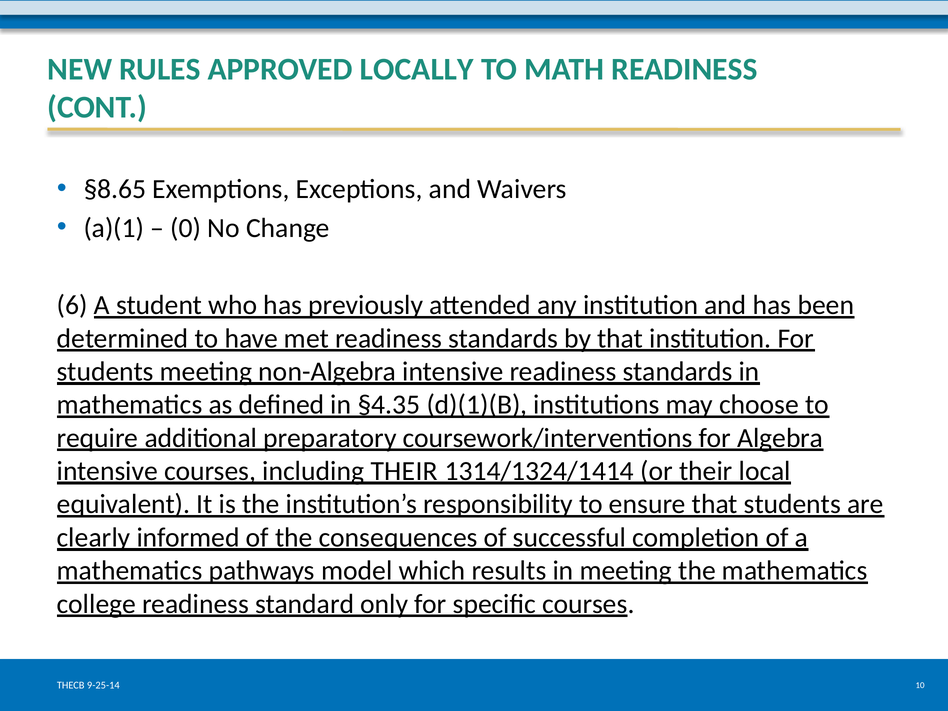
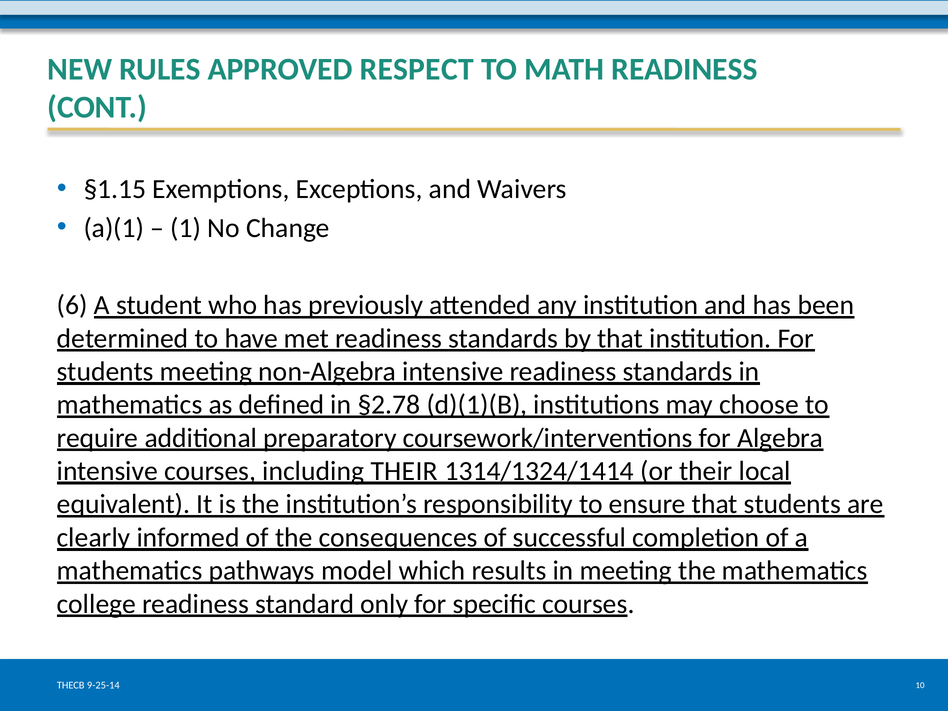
LOCALLY: LOCALLY -> RESPECT (417, 70)
§8.65: §8.65 -> §1.15 (115, 189)
0: 0 -> 1 (186, 228)
§4.35: §4.35 -> §2.78 (389, 405)
